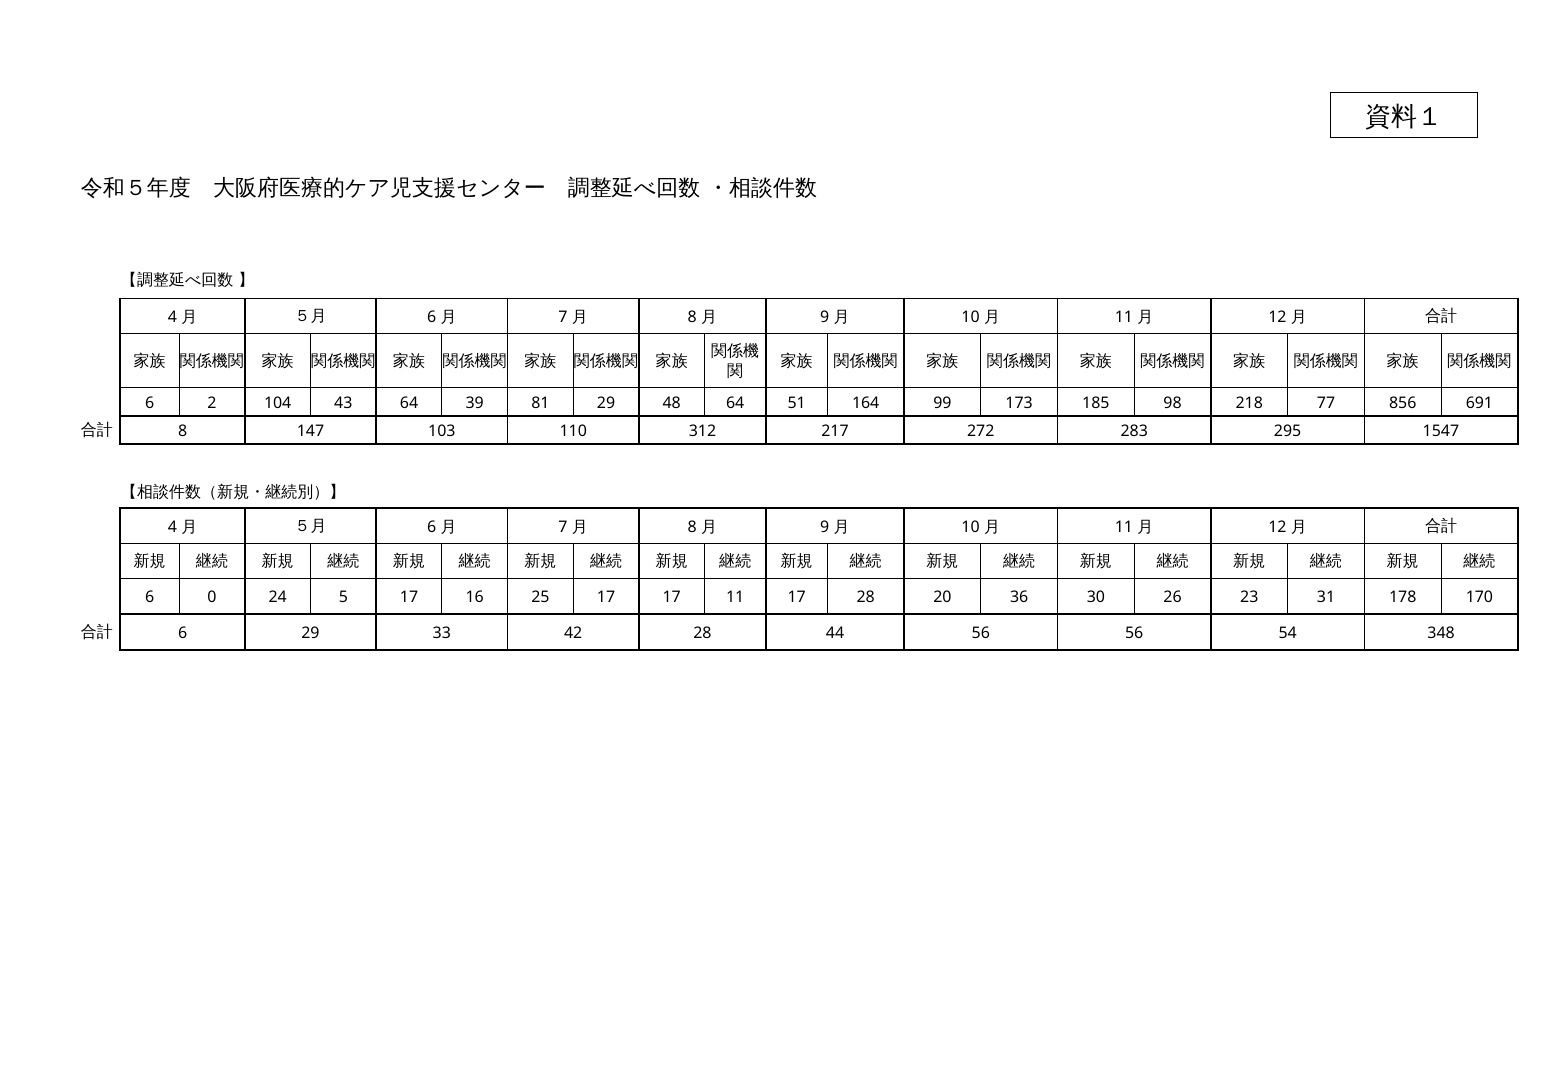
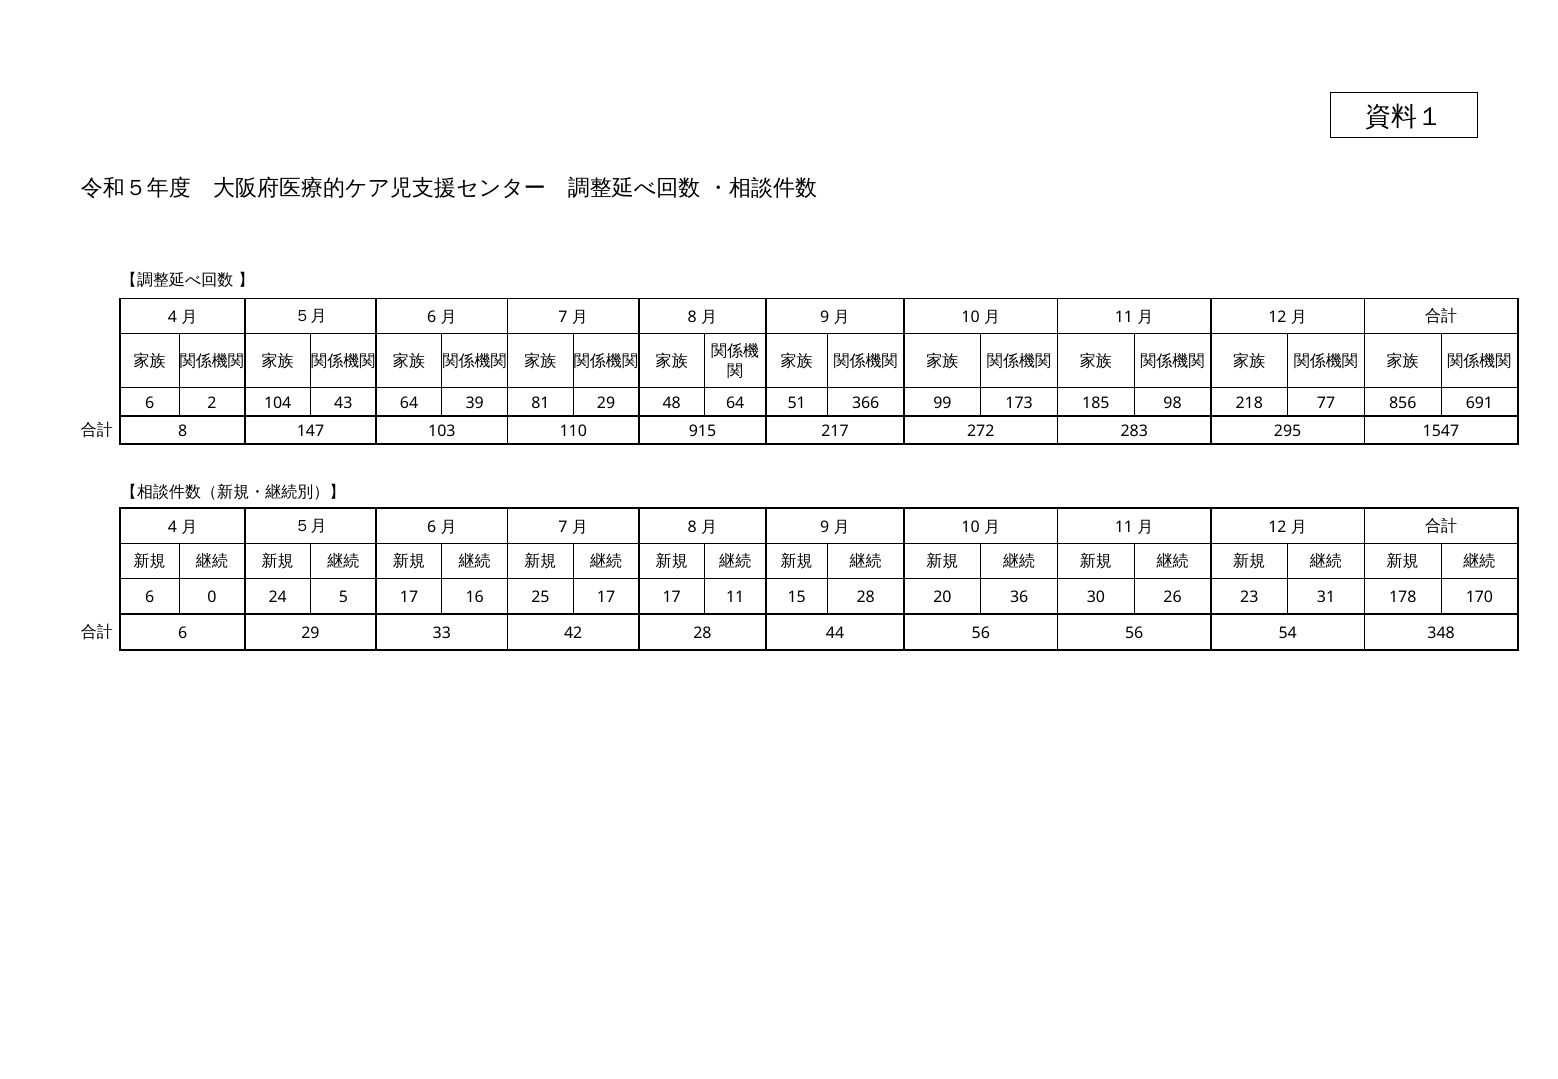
164: 164 -> 366 (866, 403)
312: 312 -> 915 (702, 431)
11 17: 17 -> 15 (797, 597)
